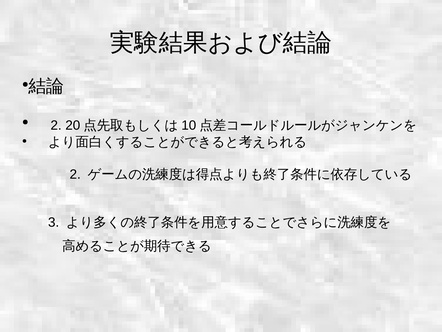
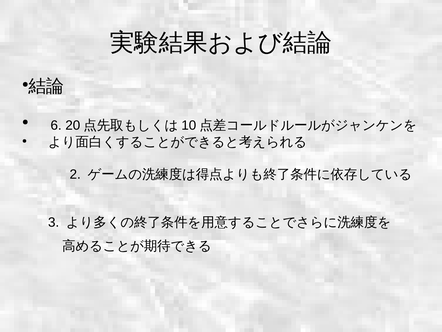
2: 2 -> 6 (56, 125)
